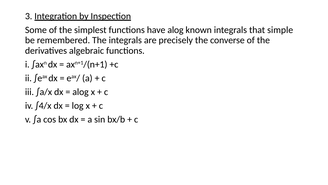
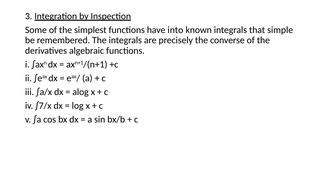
have alog: alog -> into (175, 30)
∫4/x: ∫4/x -> ∫7/x (43, 105)
